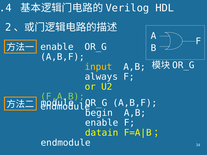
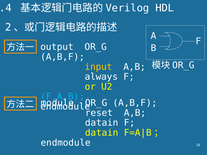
enable: enable -> output (57, 47)
F,A,B colour: light green -> light blue (63, 97)
begin: begin -> reset (99, 113)
enable: enable -> datain (102, 123)
